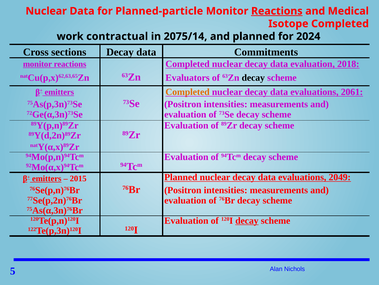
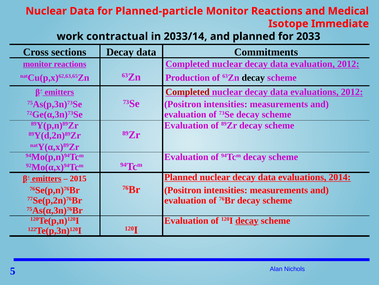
Reactions underline: present -> none (277, 11)
Isotope Completed: Completed -> Immediate (340, 24)
2075/14: 2075/14 -> 2033/14 (185, 36)
2024: 2024 -> 2033 (308, 36)
evaluation 2018: 2018 -> 2012 (348, 64)
Evaluators: Evaluators -> Production (188, 78)
Completed colour: orange -> red (188, 92)
evaluations 2061: 2061 -> 2012 (352, 92)
2049: 2049 -> 2014 (340, 177)
